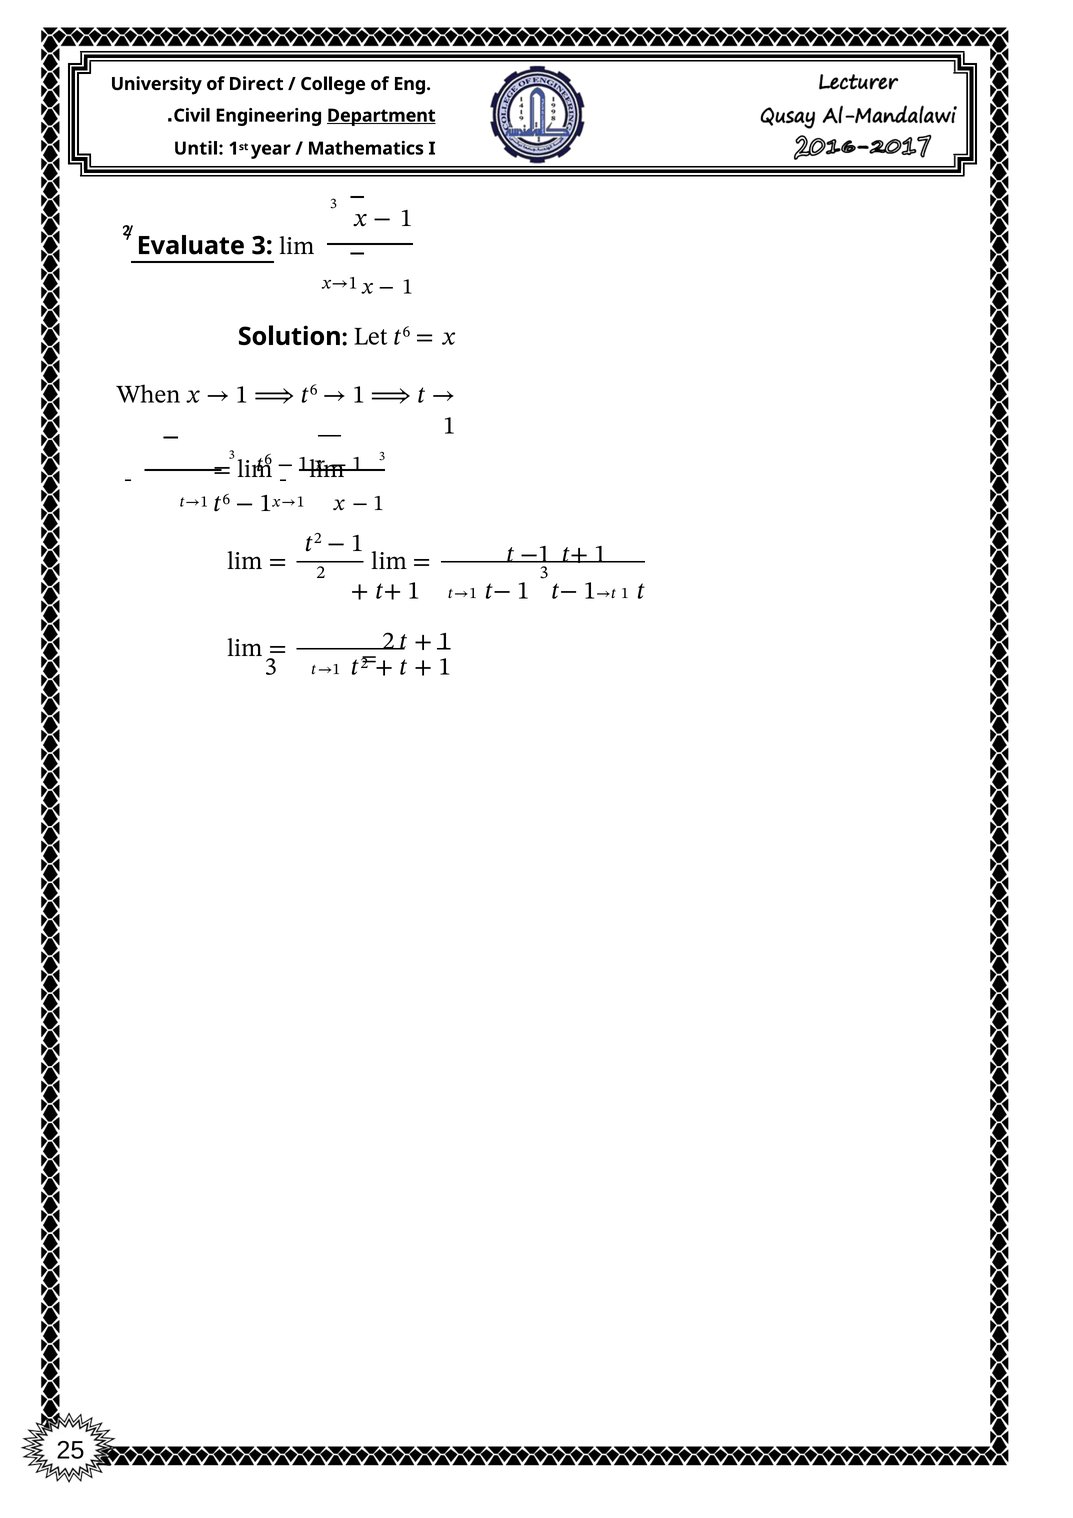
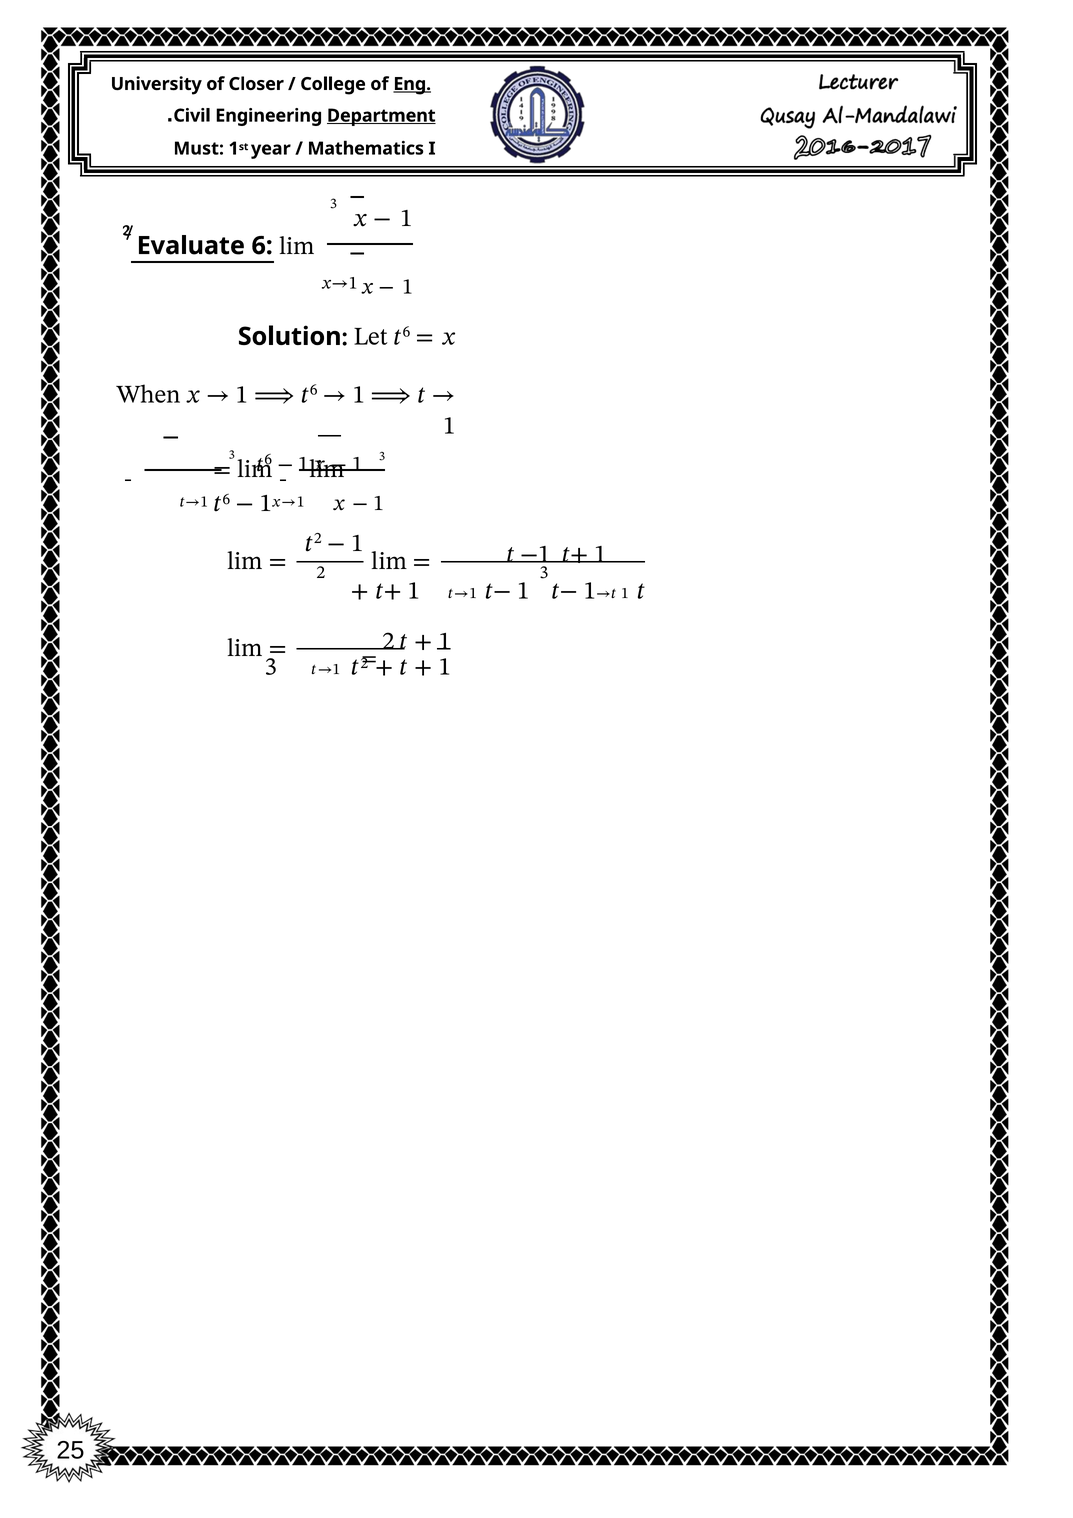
Direct: Direct -> Closer (256, 84)
Eng underline: none -> present (412, 84)
Until: Until -> Must (199, 149)
3: 3 -> 6 (262, 246)
